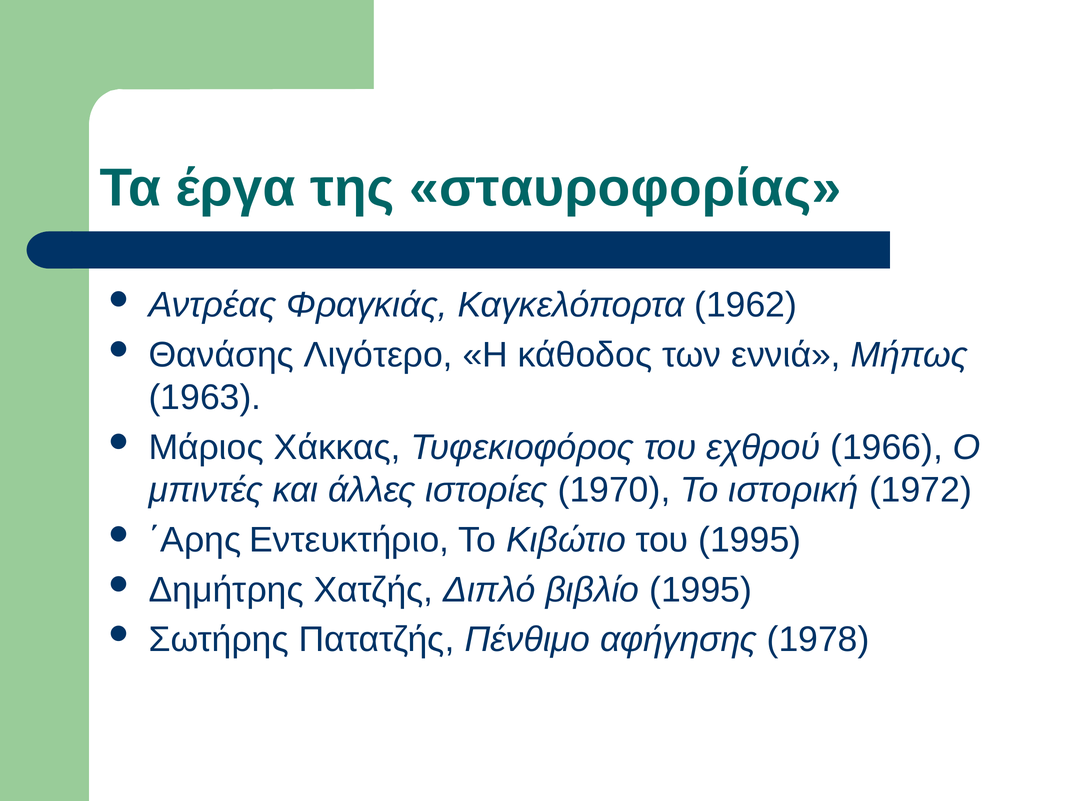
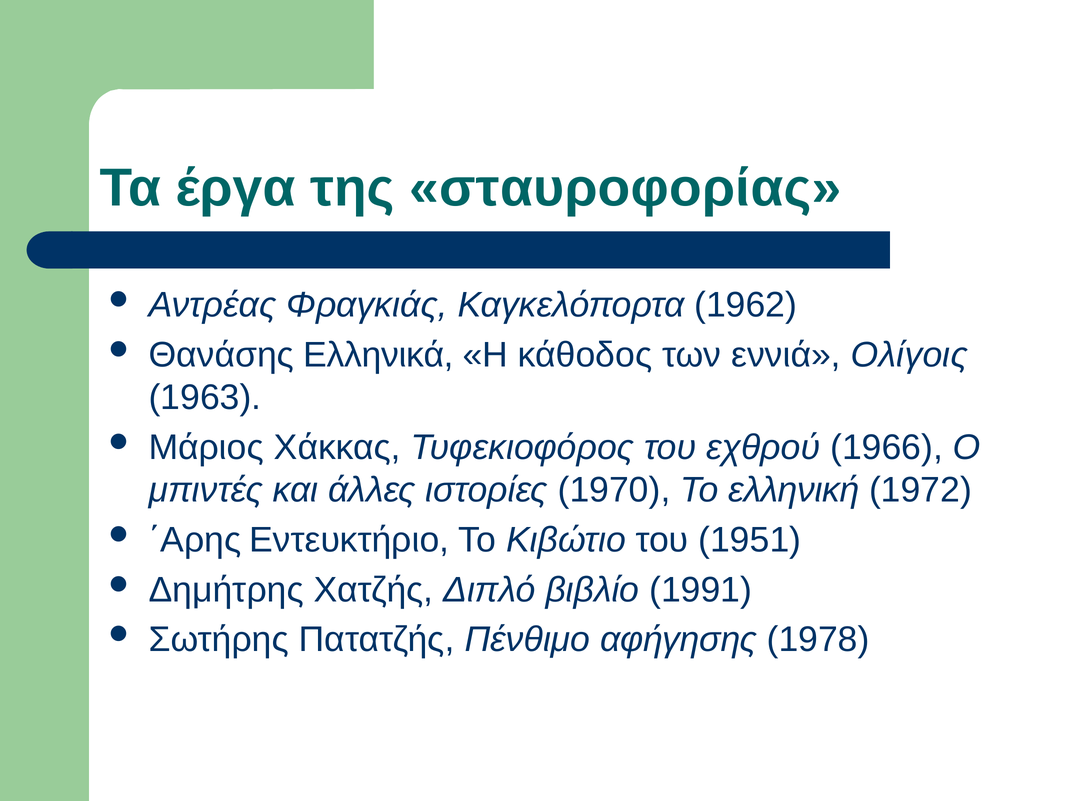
Λιγότερο: Λιγότερο -> Ελληνικά (379, 355)
Μήπως: Μήπως -> Ολίγοις (909, 355)
ιστορική: ιστορική -> ελληνική (794, 490)
του 1995: 1995 -> 1951 (750, 540)
βιβλίο 1995: 1995 -> 1991 (701, 590)
